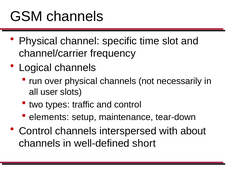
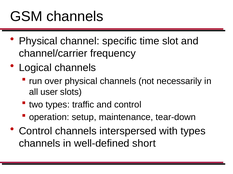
elements: elements -> operation (49, 118)
with about: about -> types (193, 132)
